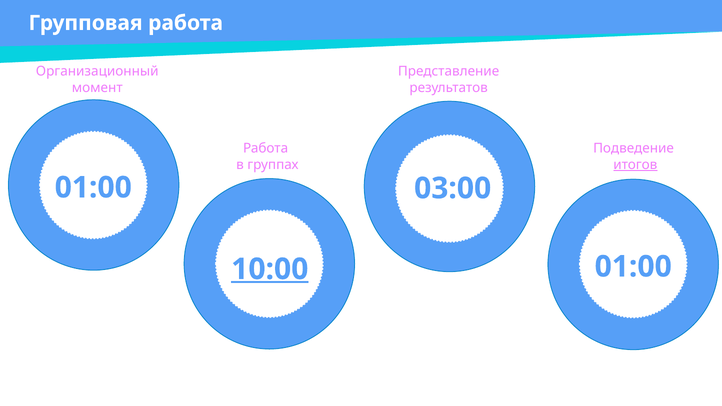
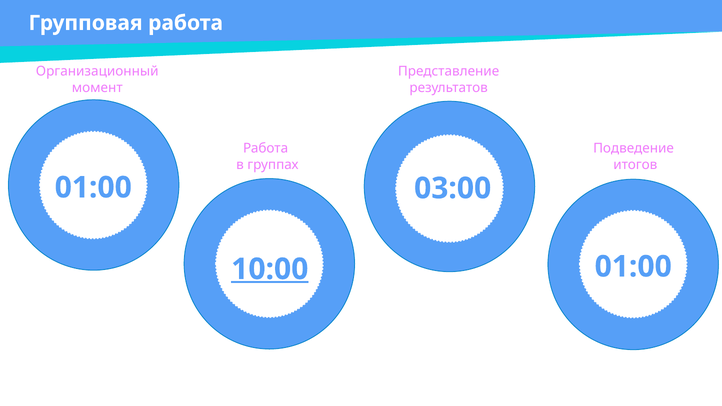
итогов underline: present -> none (635, 165)
